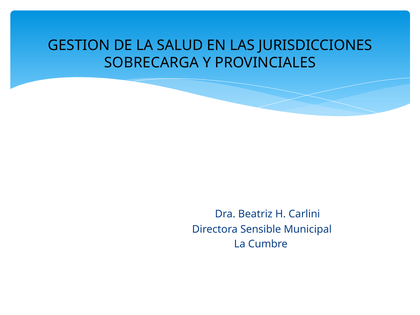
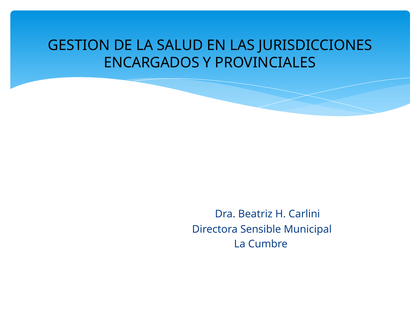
SOBRECARGA: SOBRECARGA -> ENCARGADOS (152, 63)
